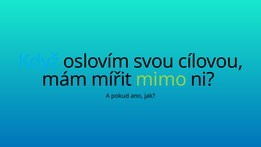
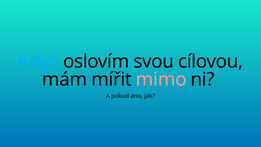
mimo colour: light green -> pink (161, 79)
